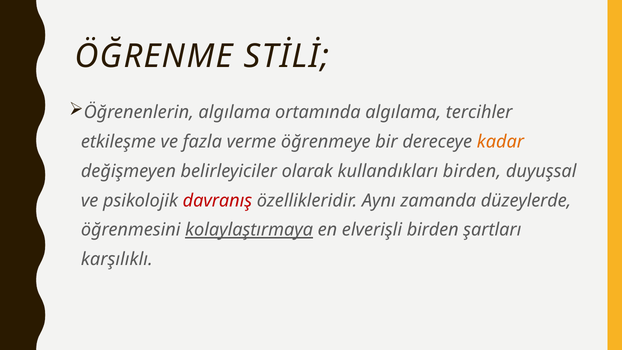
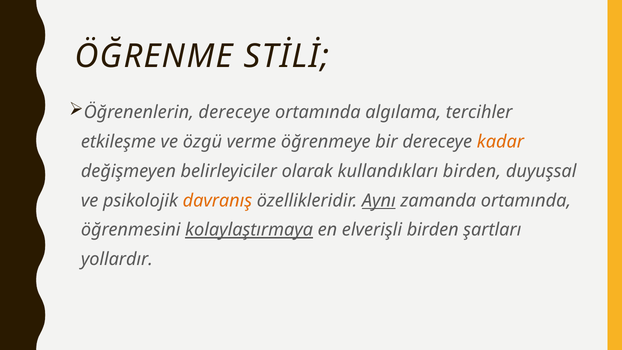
Öğrenenlerin algılama: algılama -> dereceye (234, 112)
fazla: fazla -> özgü (202, 142)
davranış colour: red -> orange (217, 200)
Aynı underline: none -> present (379, 200)
zamanda düzeylerde: düzeylerde -> ortamında (526, 200)
karşılıklı: karşılıklı -> yollardır (117, 259)
